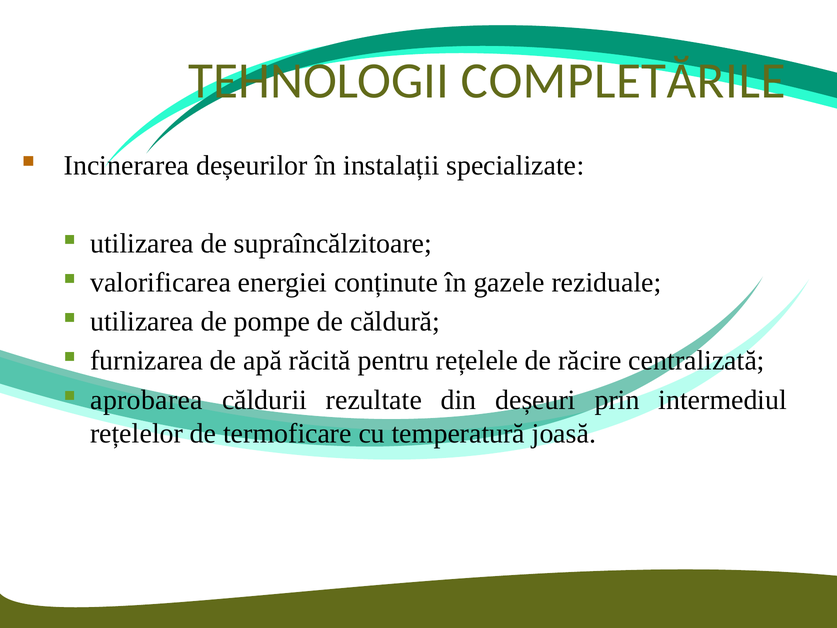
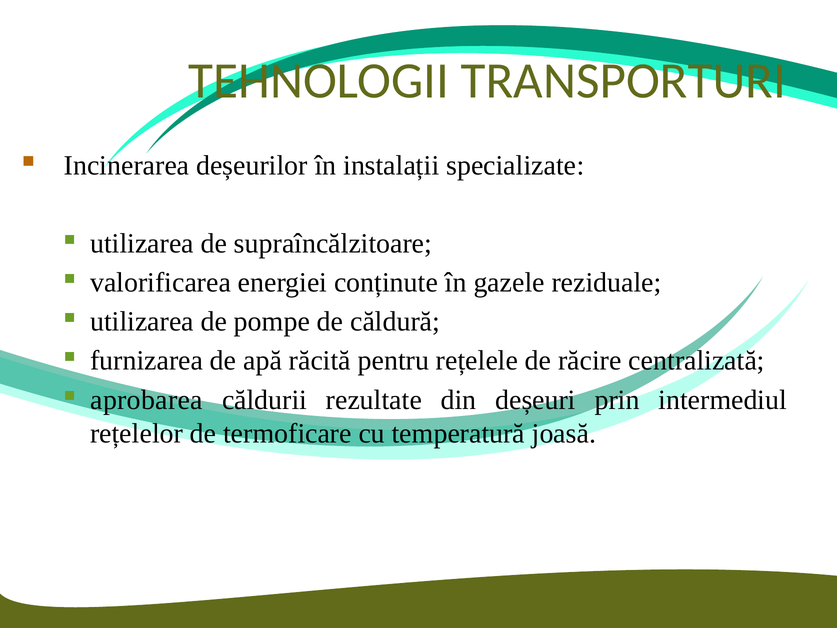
COMPLETĂRILE: COMPLETĂRILE -> TRANSPORTURI (623, 81)
